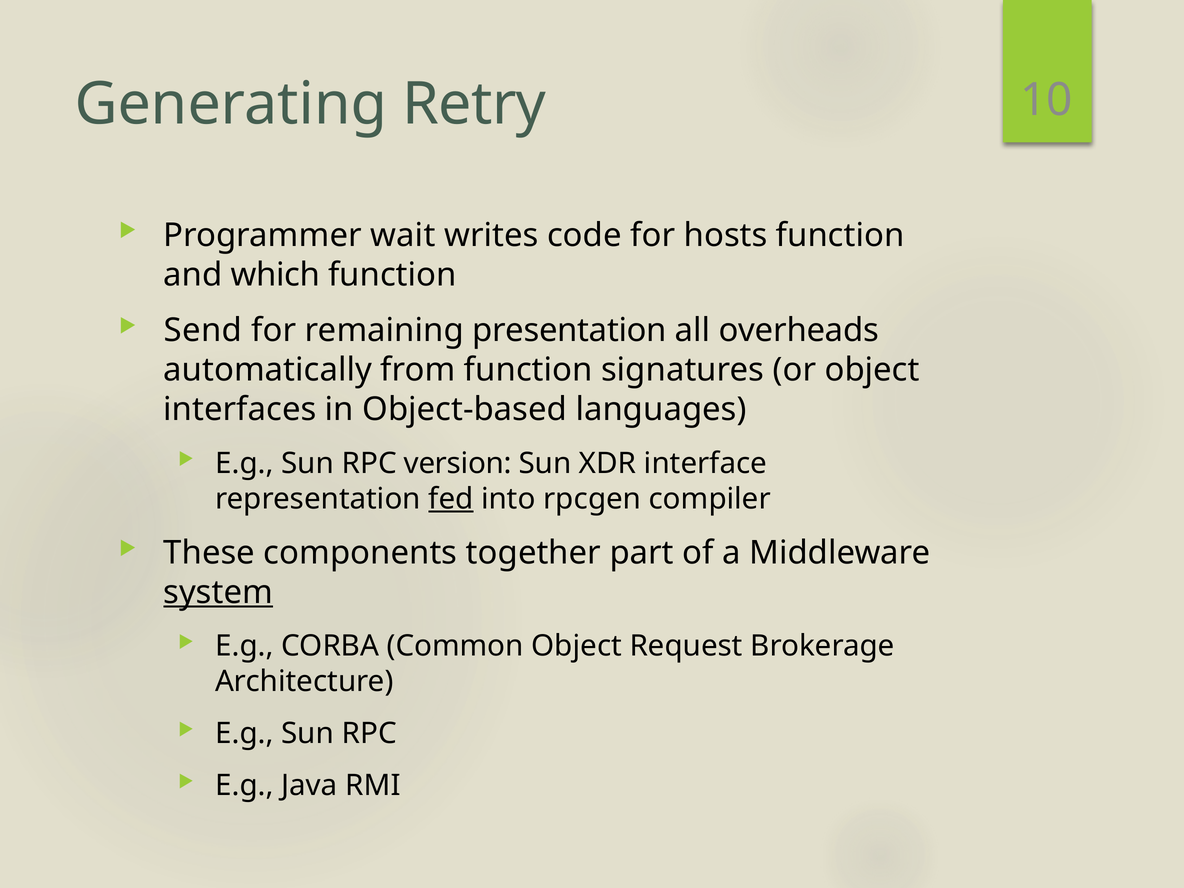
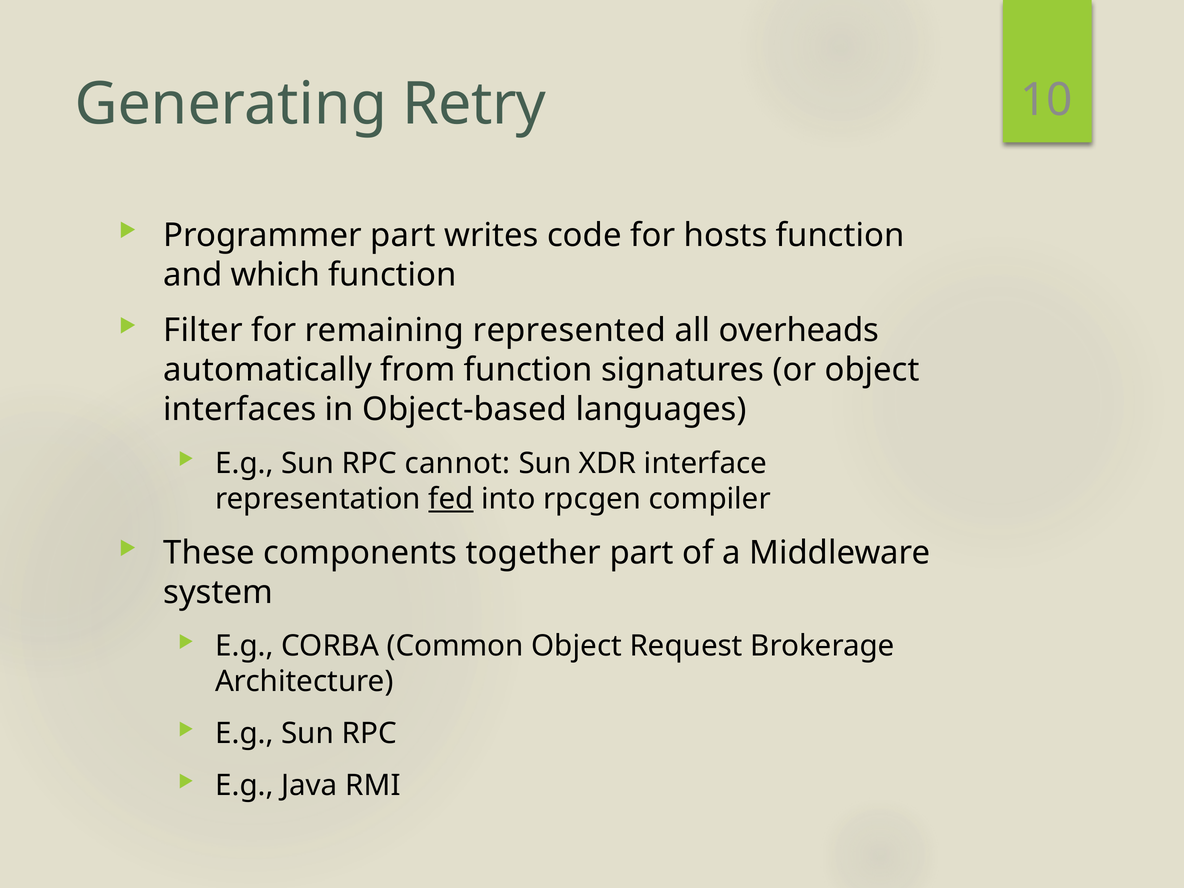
Programmer wait: wait -> part (403, 235)
Send: Send -> Filter (203, 331)
presentation: presentation -> represented (569, 331)
version: version -> cannot (457, 463)
system underline: present -> none (218, 592)
